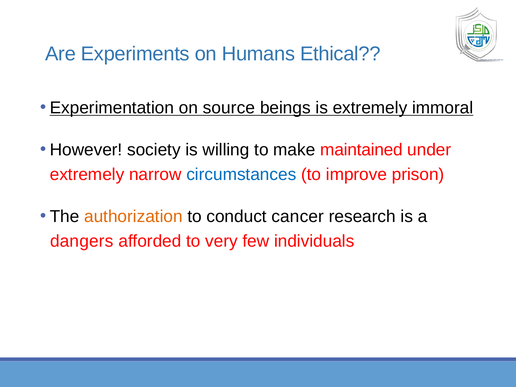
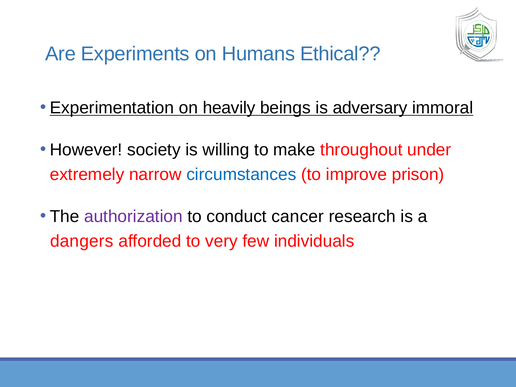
source: source -> heavily (229, 108)
is extremely: extremely -> adversary (370, 108)
maintained: maintained -> throughout (361, 150)
authorization colour: orange -> purple (133, 216)
